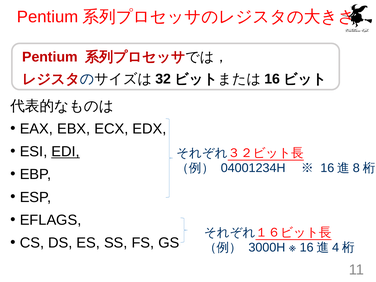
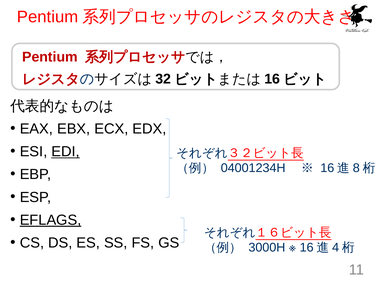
EFLAGS underline: none -> present (51, 220)
